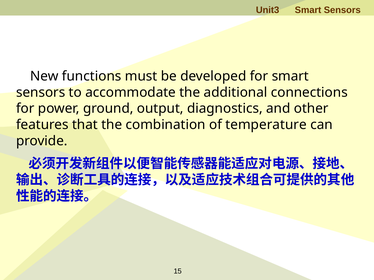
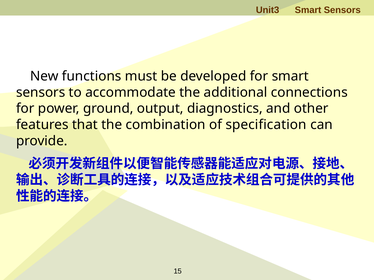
temperature: temperature -> specification (266, 125)
